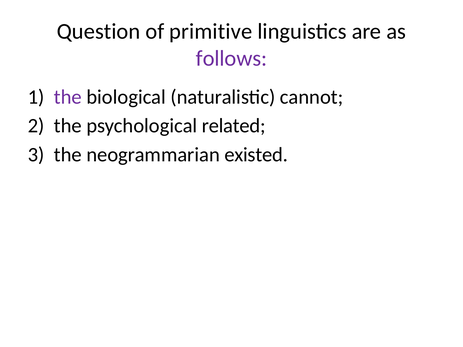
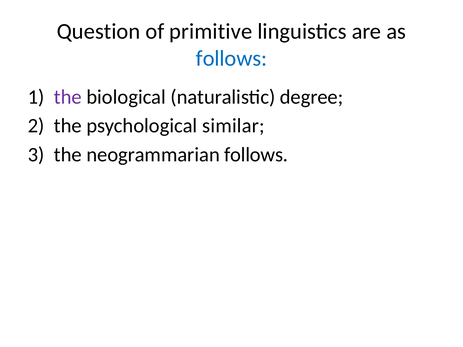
follows colour: purple -> blue (232, 58)
cannot: cannot -> degree (312, 97)
related: related -> similar (234, 126)
neogrammarian existed: existed -> follows (256, 155)
